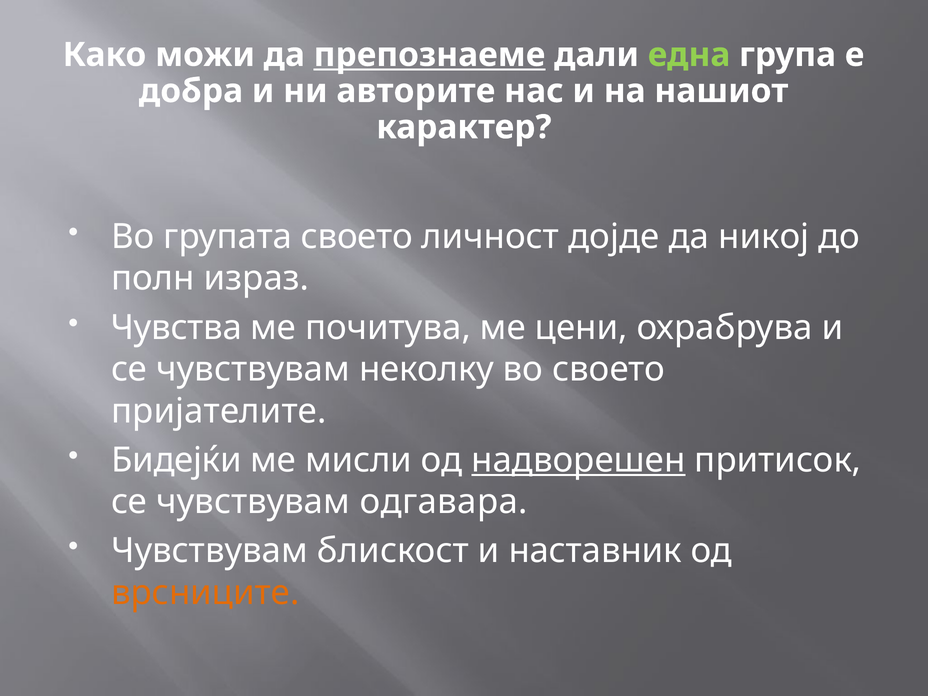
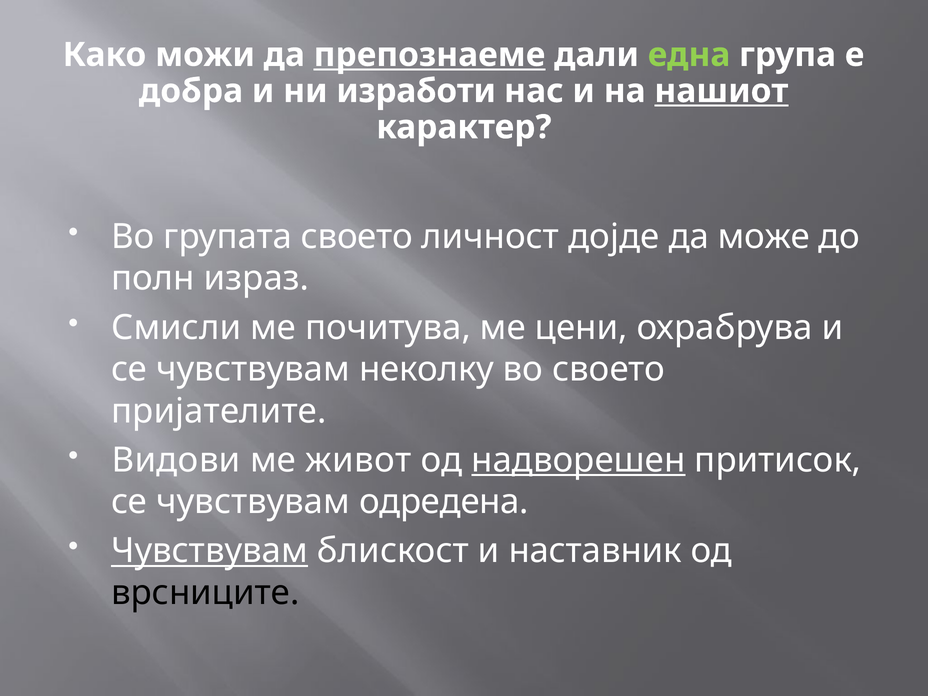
авторите: авторите -> изработи (416, 91)
нашиот underline: none -> present (721, 91)
никој: никој -> може (764, 237)
Чувства: Чувства -> Смисли (176, 328)
Бидејќи: Бидејќи -> Видови (176, 460)
мисли: мисли -> живот (358, 460)
одгавара: одгавара -> одредена (444, 502)
Чувствувам underline: none -> present (210, 551)
врсниците colour: orange -> black (205, 593)
